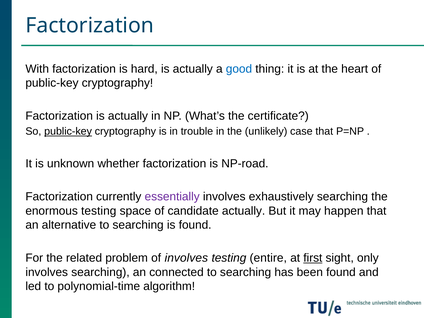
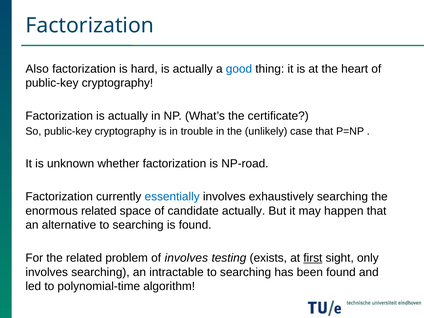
With: With -> Also (37, 69)
public-key underline: present -> none (68, 131)
essentially colour: purple -> blue (172, 197)
enormous testing: testing -> related (99, 211)
entire: entire -> exists (268, 258)
connected: connected -> intractable (176, 272)
